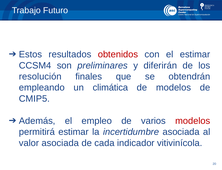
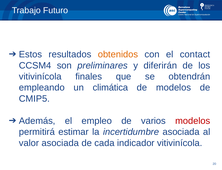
obtenidos colour: red -> orange (118, 55)
el estimar: estimar -> contact (195, 55)
resolución: resolución -> vitivinícola (40, 77)
